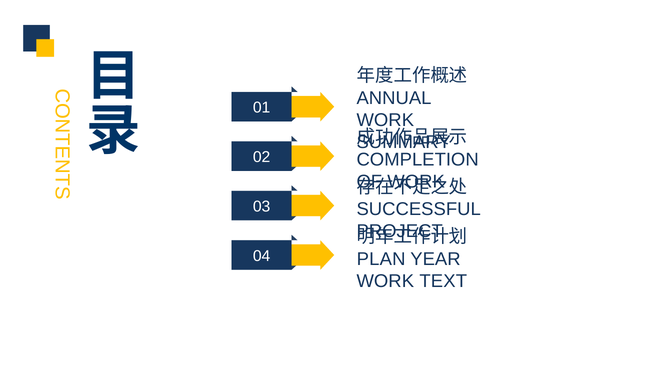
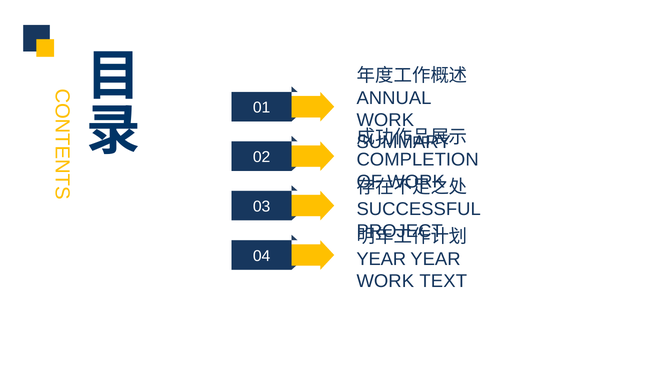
PLAN: PLAN -> YEAR (381, 259)
